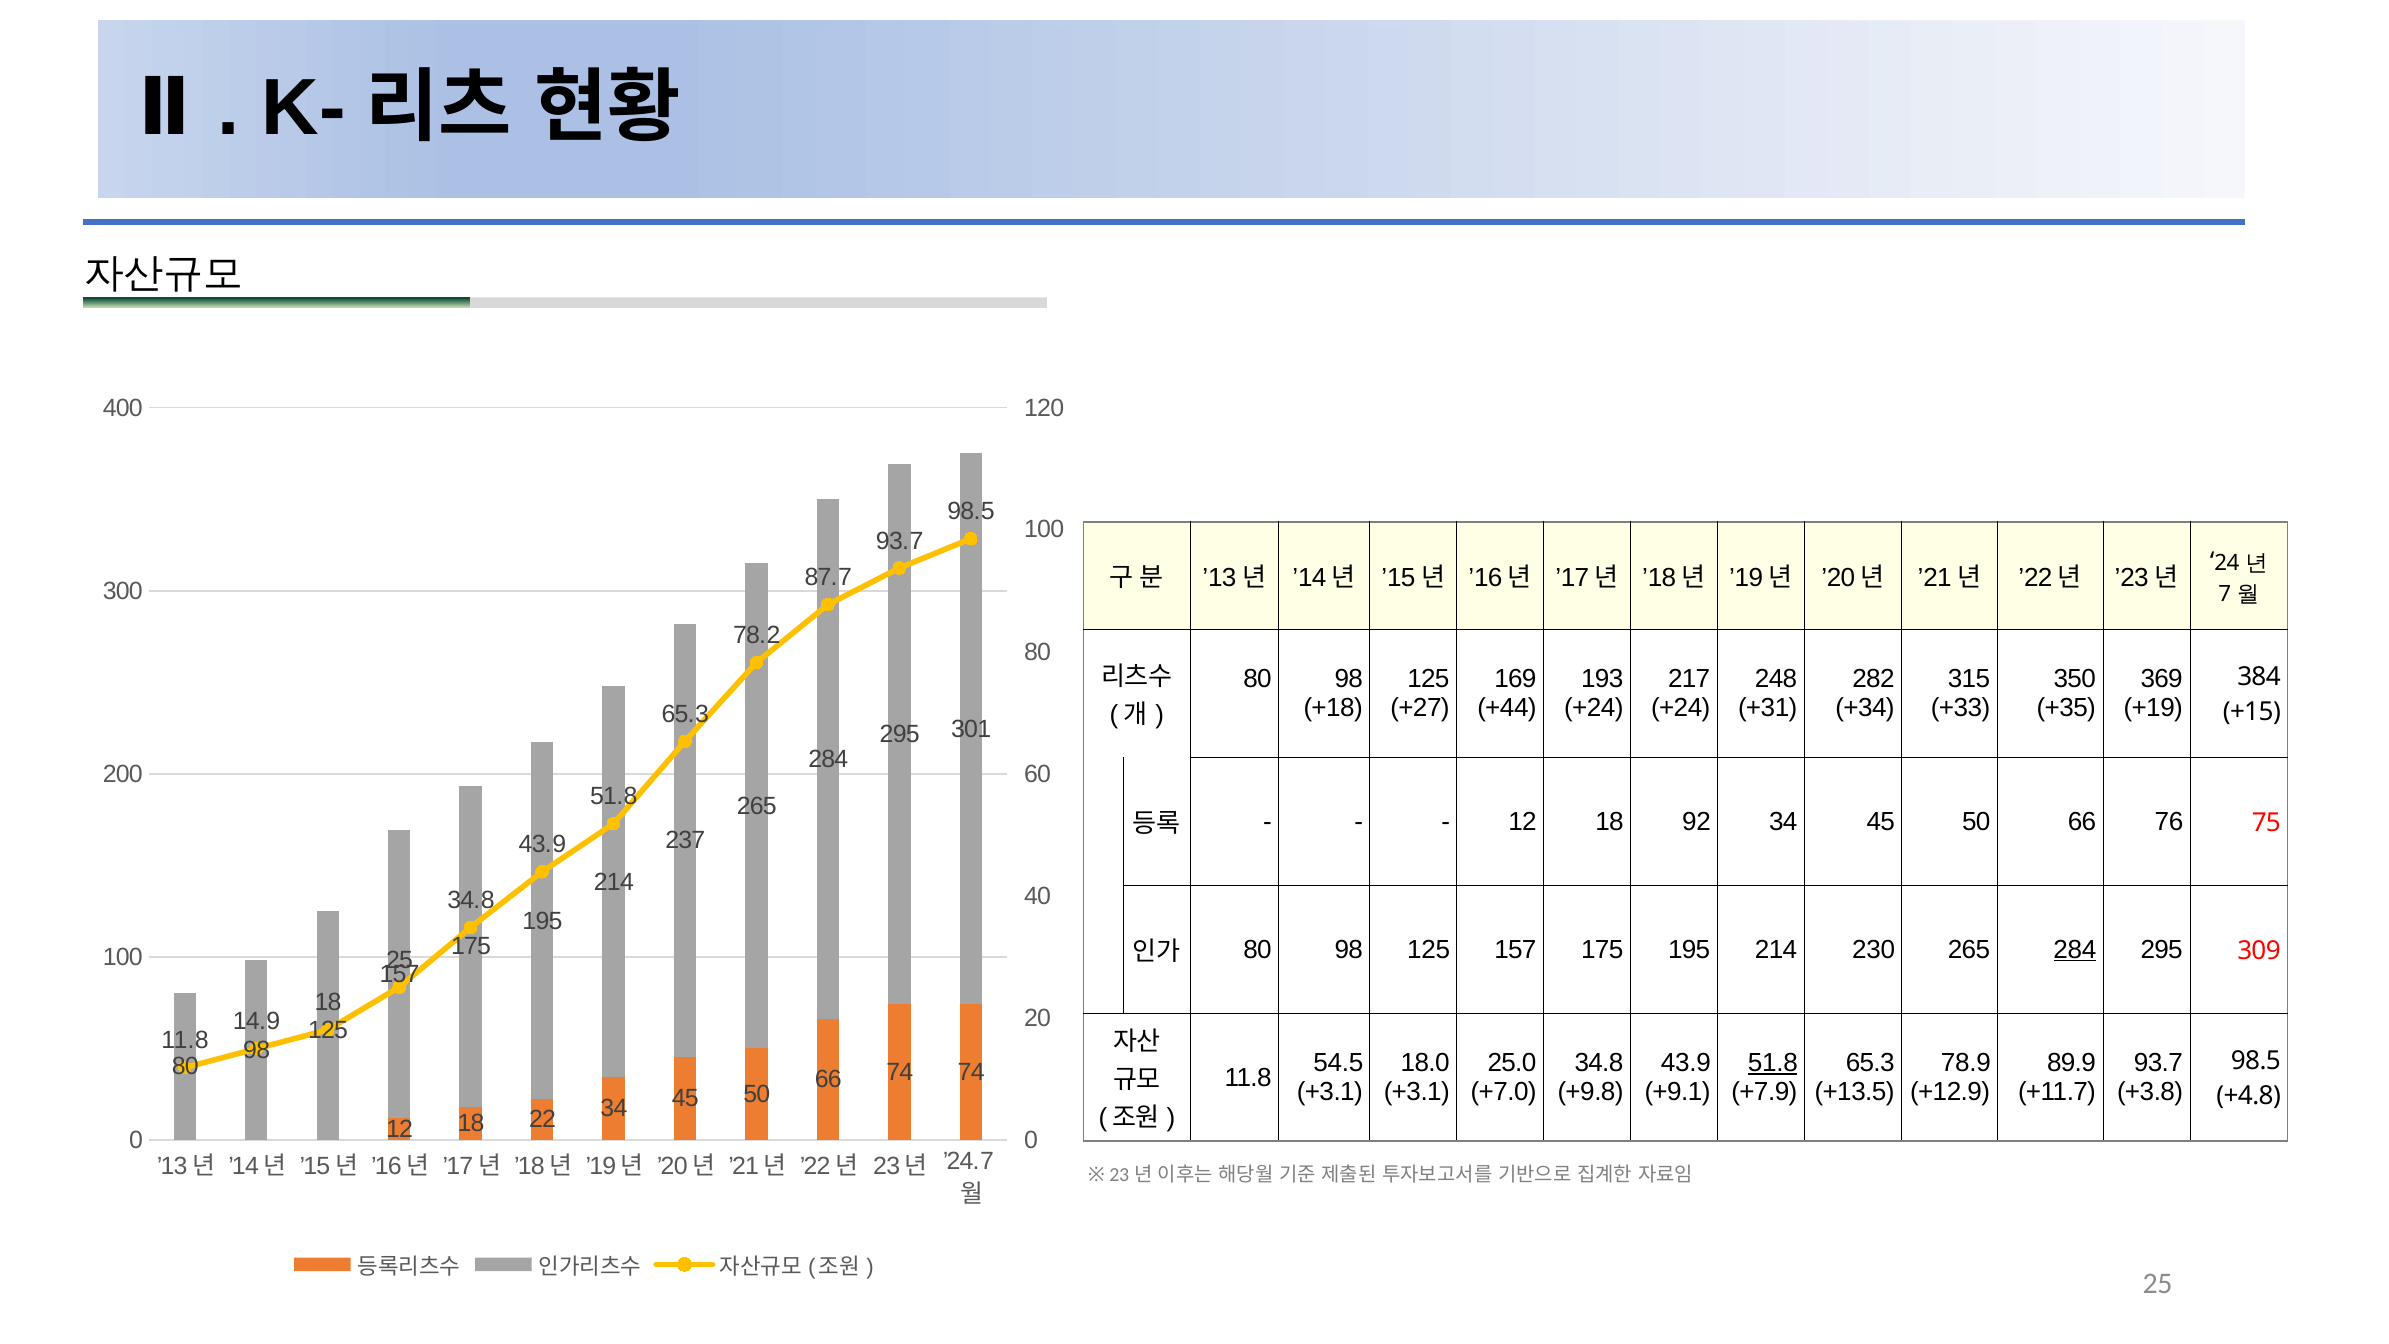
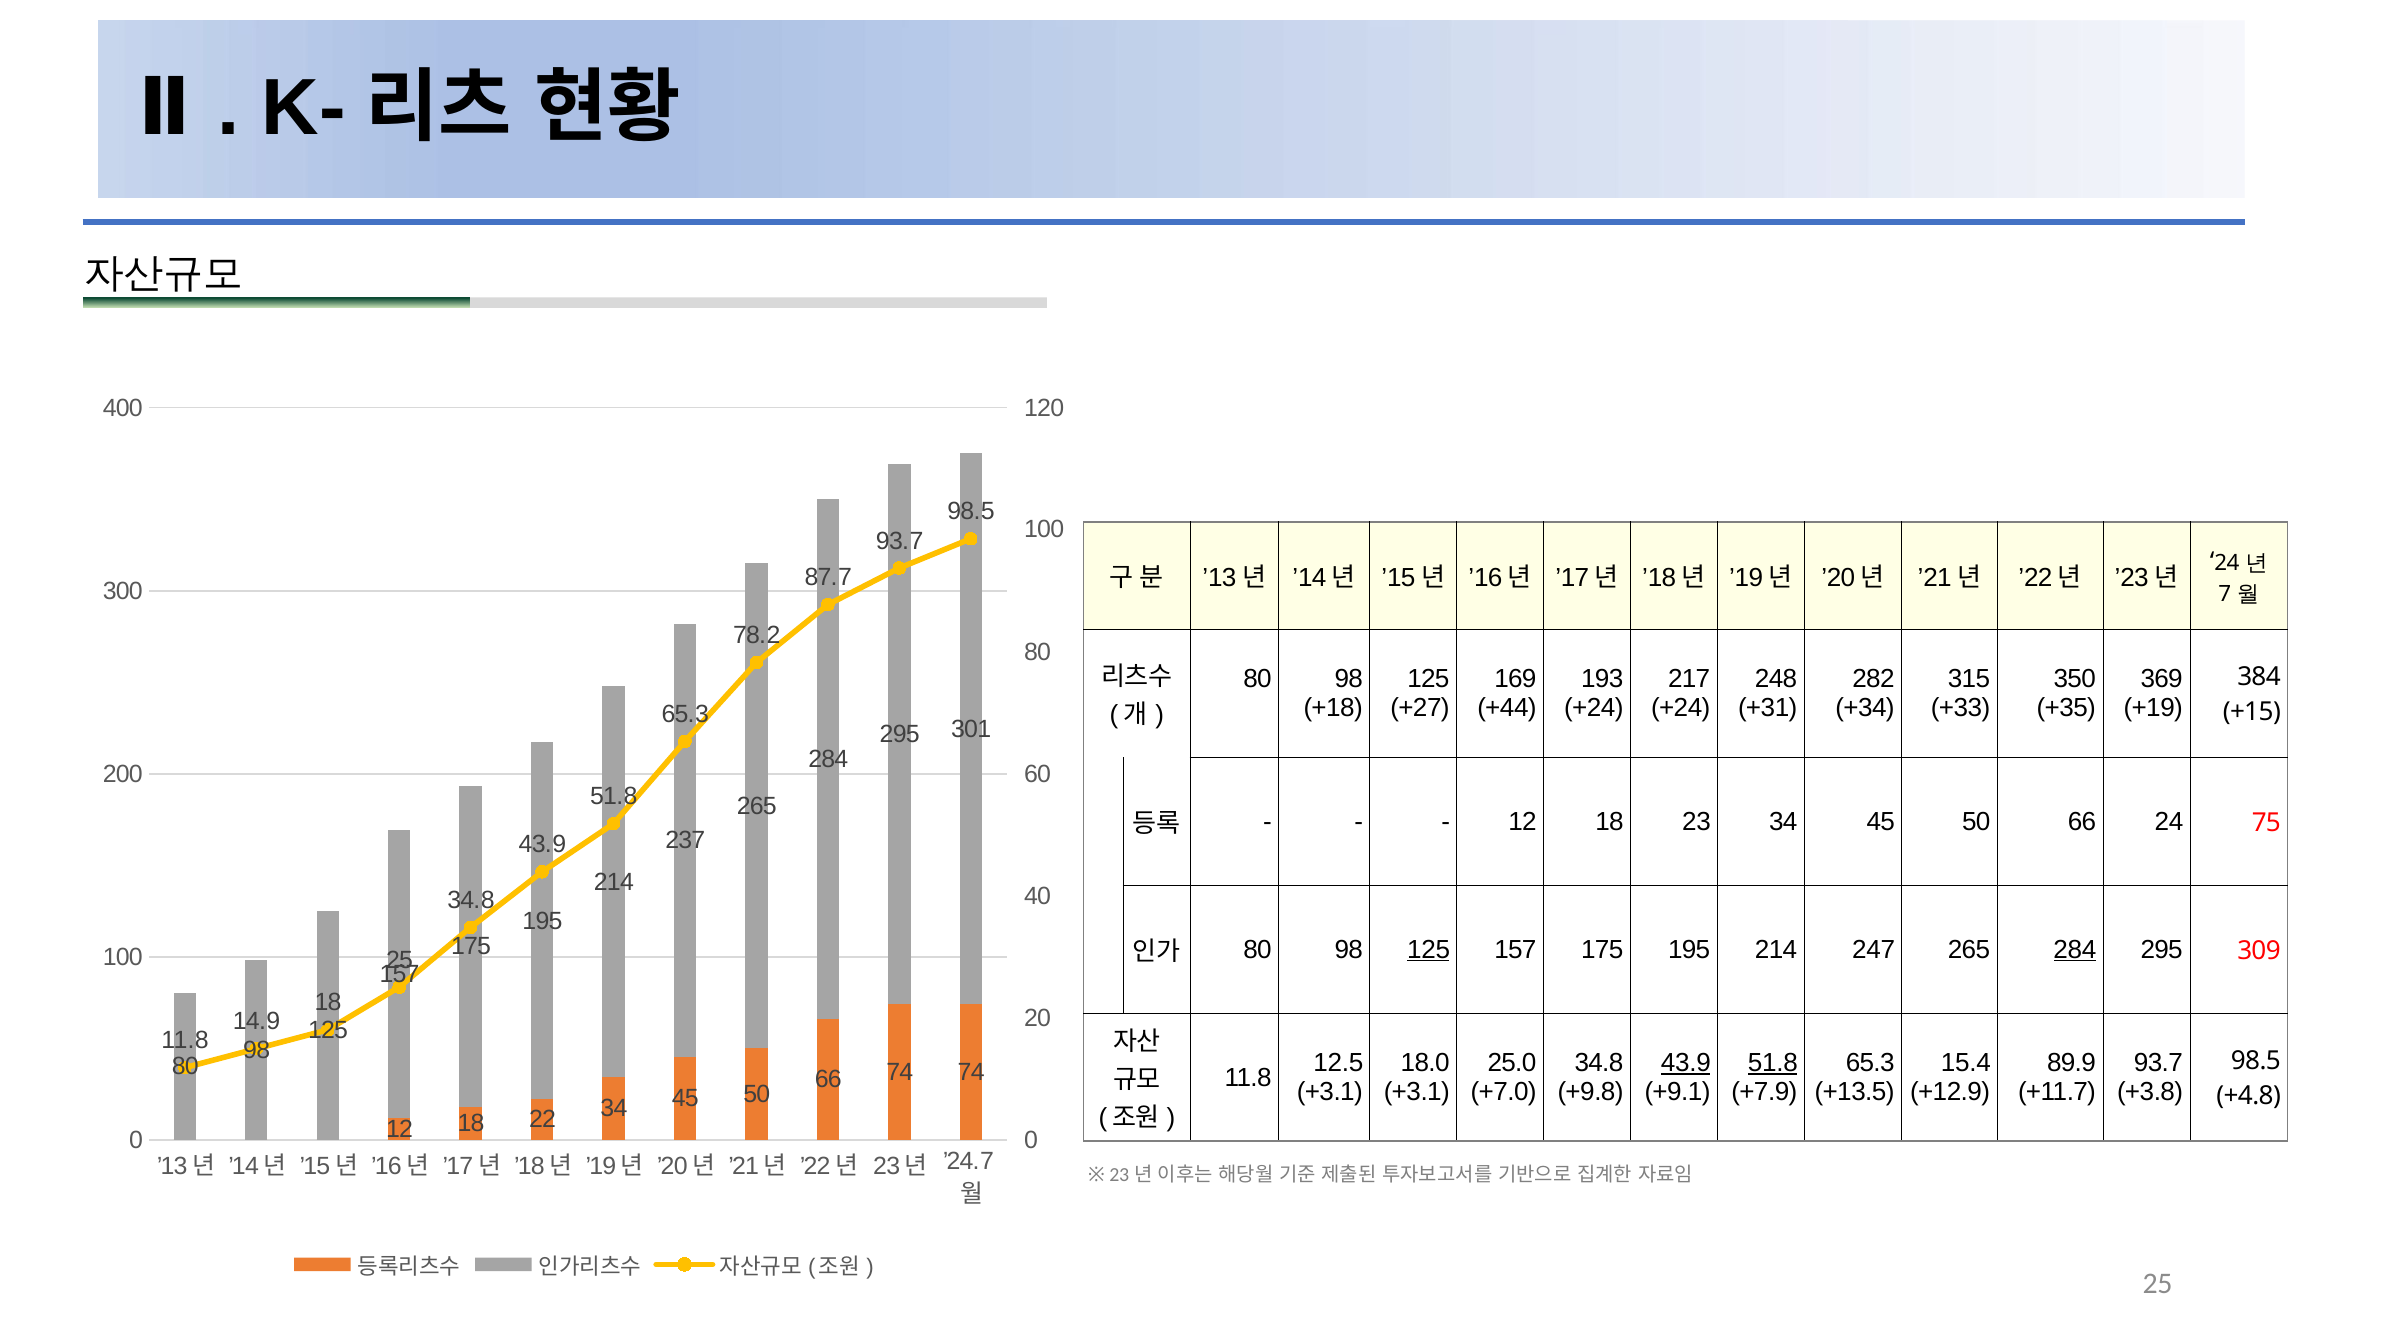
92: 92 -> 23 (1697, 821)
66 76: 76 -> 24 (2169, 821)
125 underline: none -> present (1429, 949)
230: 230 -> 247 (1874, 949)
54.5: 54.5 -> 12.5 (1338, 1063)
43.9 underline: none -> present (1686, 1063)
78.9: 78.9 -> 15.4 (1966, 1063)
